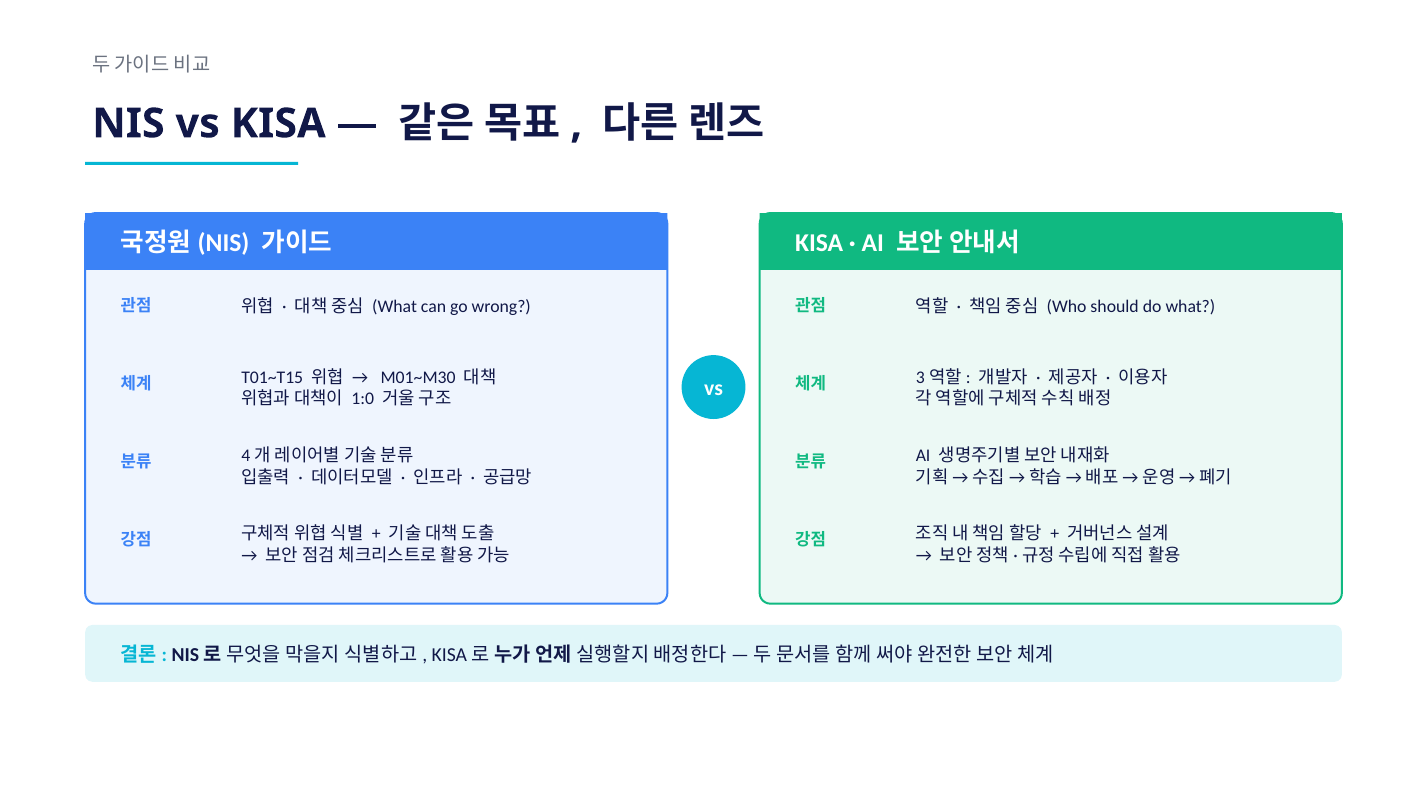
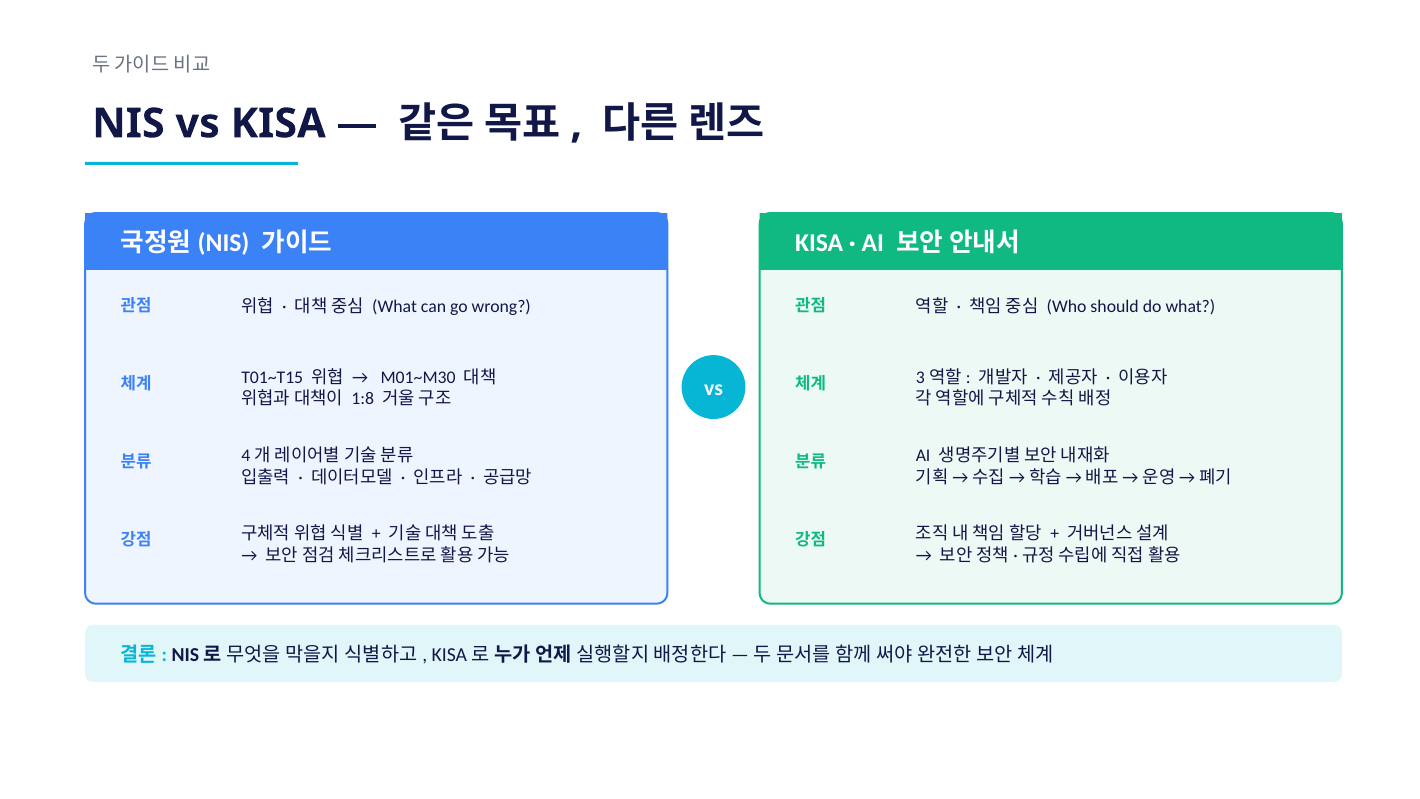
1:0: 1:0 -> 1:8 (363, 399)
